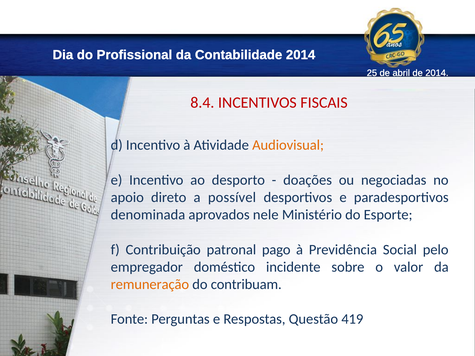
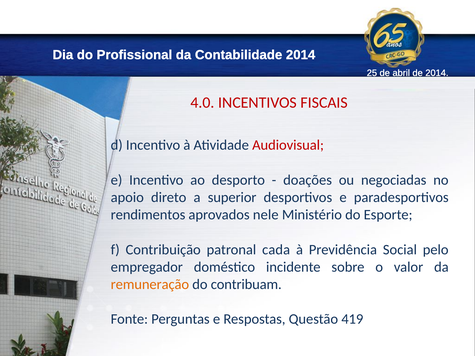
8.4: 8.4 -> 4.0 (203, 103)
Audiovisual colour: orange -> red (288, 145)
possível: possível -> superior (232, 198)
denominada: denominada -> rendimentos (148, 215)
pago: pago -> cada (276, 250)
